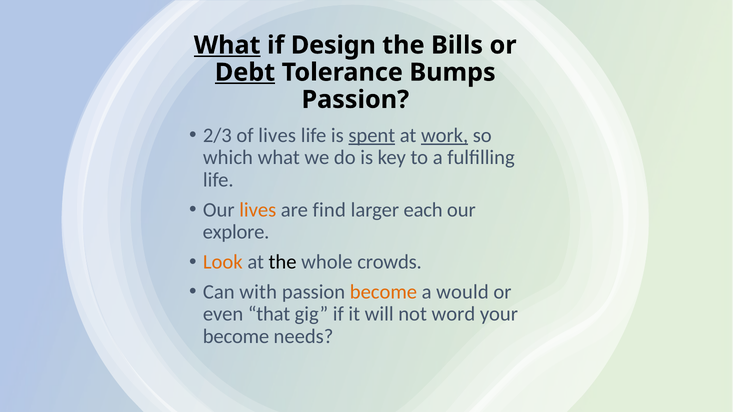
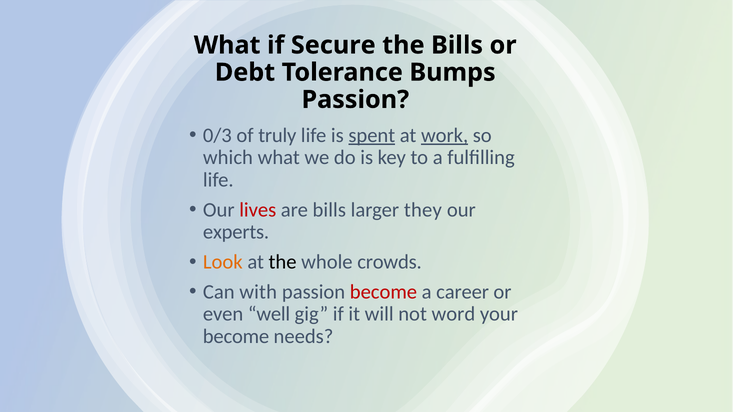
What underline: present -> none (227, 45)
Design: Design -> Secure (333, 45)
Debt underline: present -> none (245, 72)
2/3: 2/3 -> 0/3 (217, 135)
of lives: lives -> truly (277, 135)
lives colour: orange -> red (258, 210)
are find: find -> bills (329, 210)
each: each -> they (423, 210)
explore: explore -> experts (236, 232)
become colour: orange -> red (383, 292)
would: would -> career (463, 292)
that: that -> well (269, 314)
